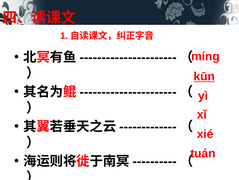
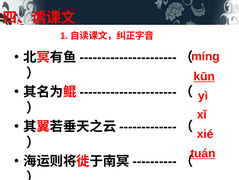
tuán underline: none -> present (203, 153)
